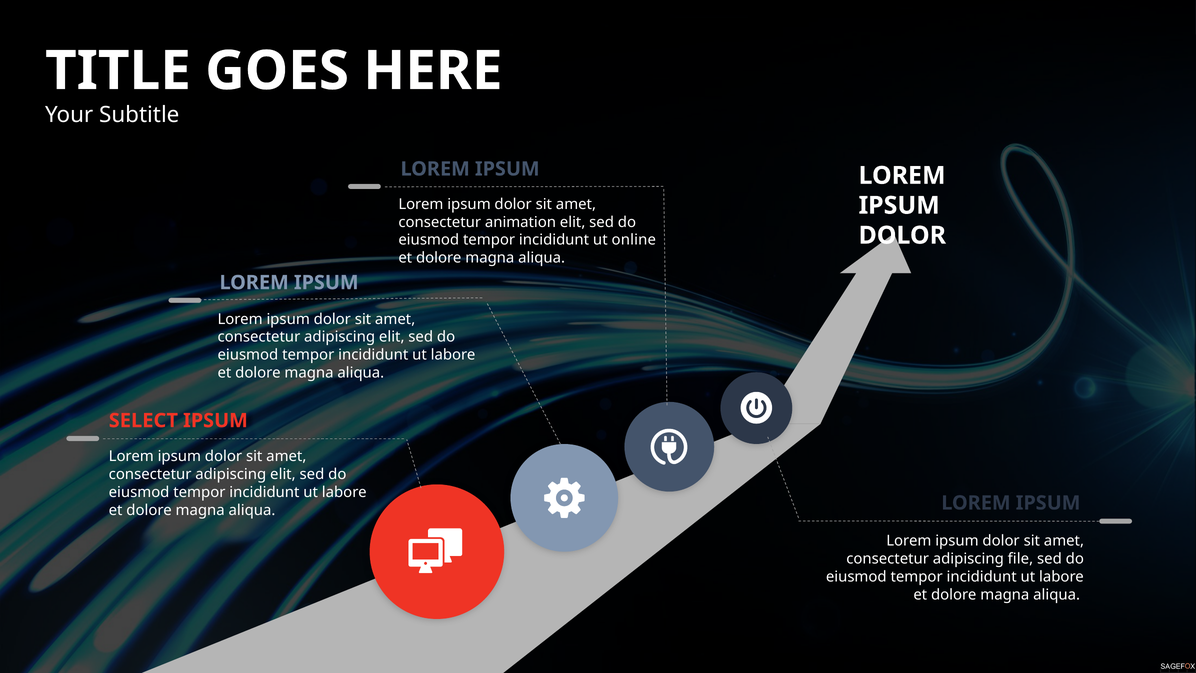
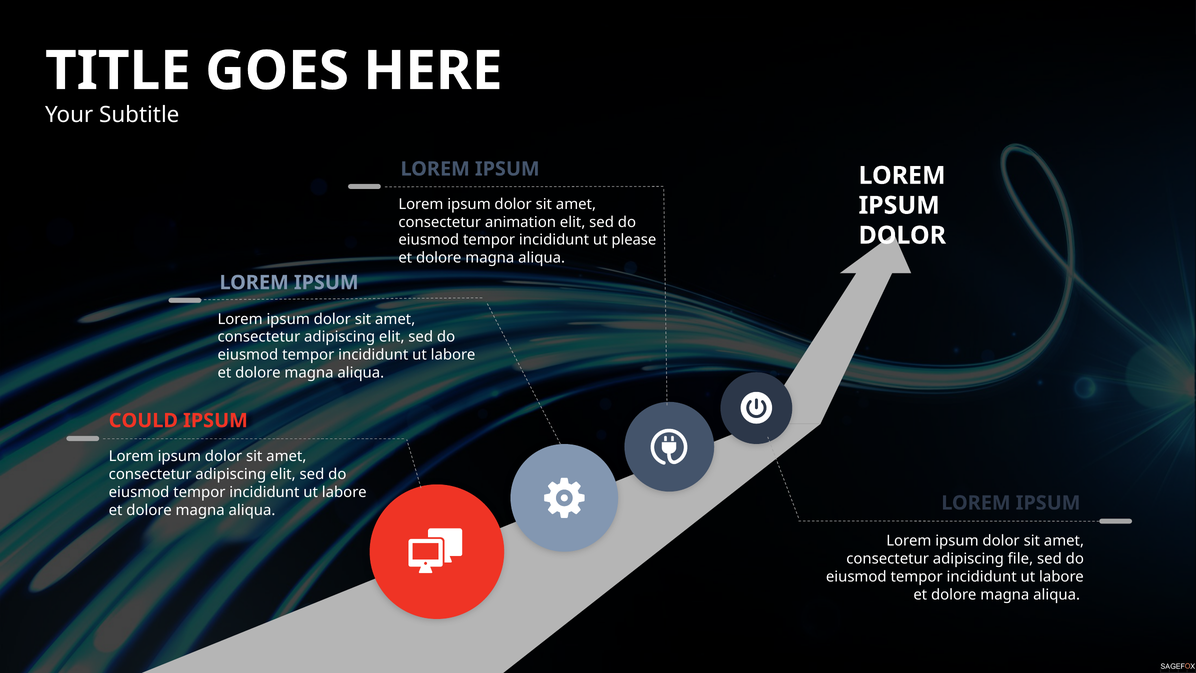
online: online -> please (634, 240)
SELECT: SELECT -> COULD (143, 420)
